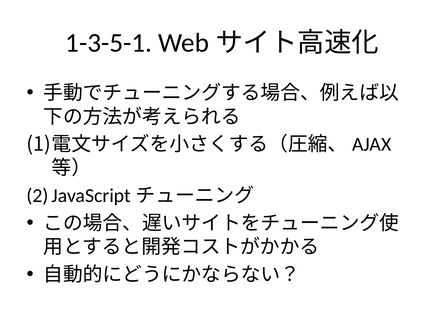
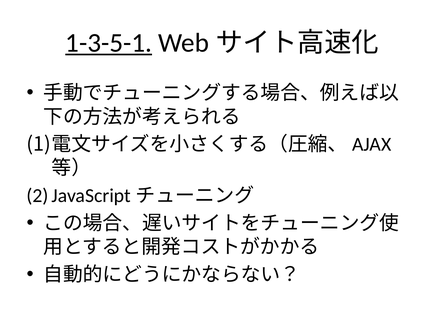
1-3-5-1 underline: none -> present (109, 43)
